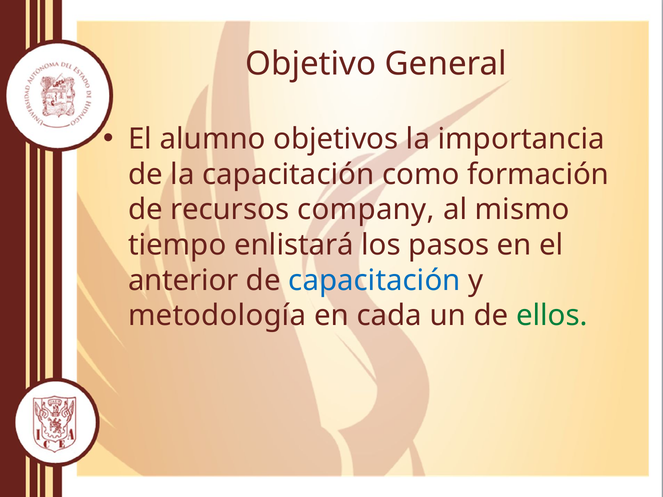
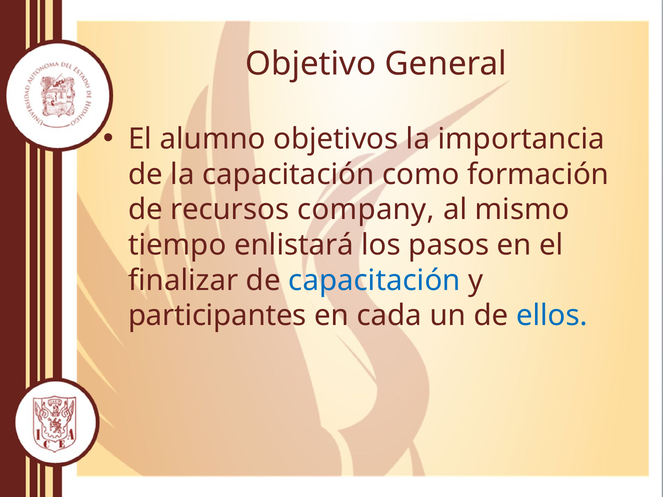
anterior: anterior -> finalizar (183, 281)
metodología: metodología -> participantes (217, 316)
ellos colour: green -> blue (552, 316)
